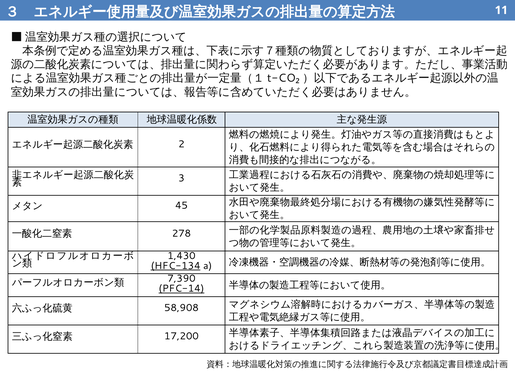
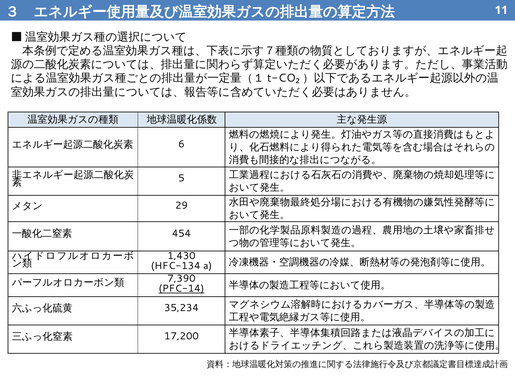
2: 2 -> 6 (181, 144)
3: 3 -> 5 (181, 178)
45: 45 -> 29 (181, 206)
278: 278 -> 454 (181, 234)
HFC-134 underline: present -> none (176, 266)
58,908: 58,908 -> 35,234 (181, 308)
